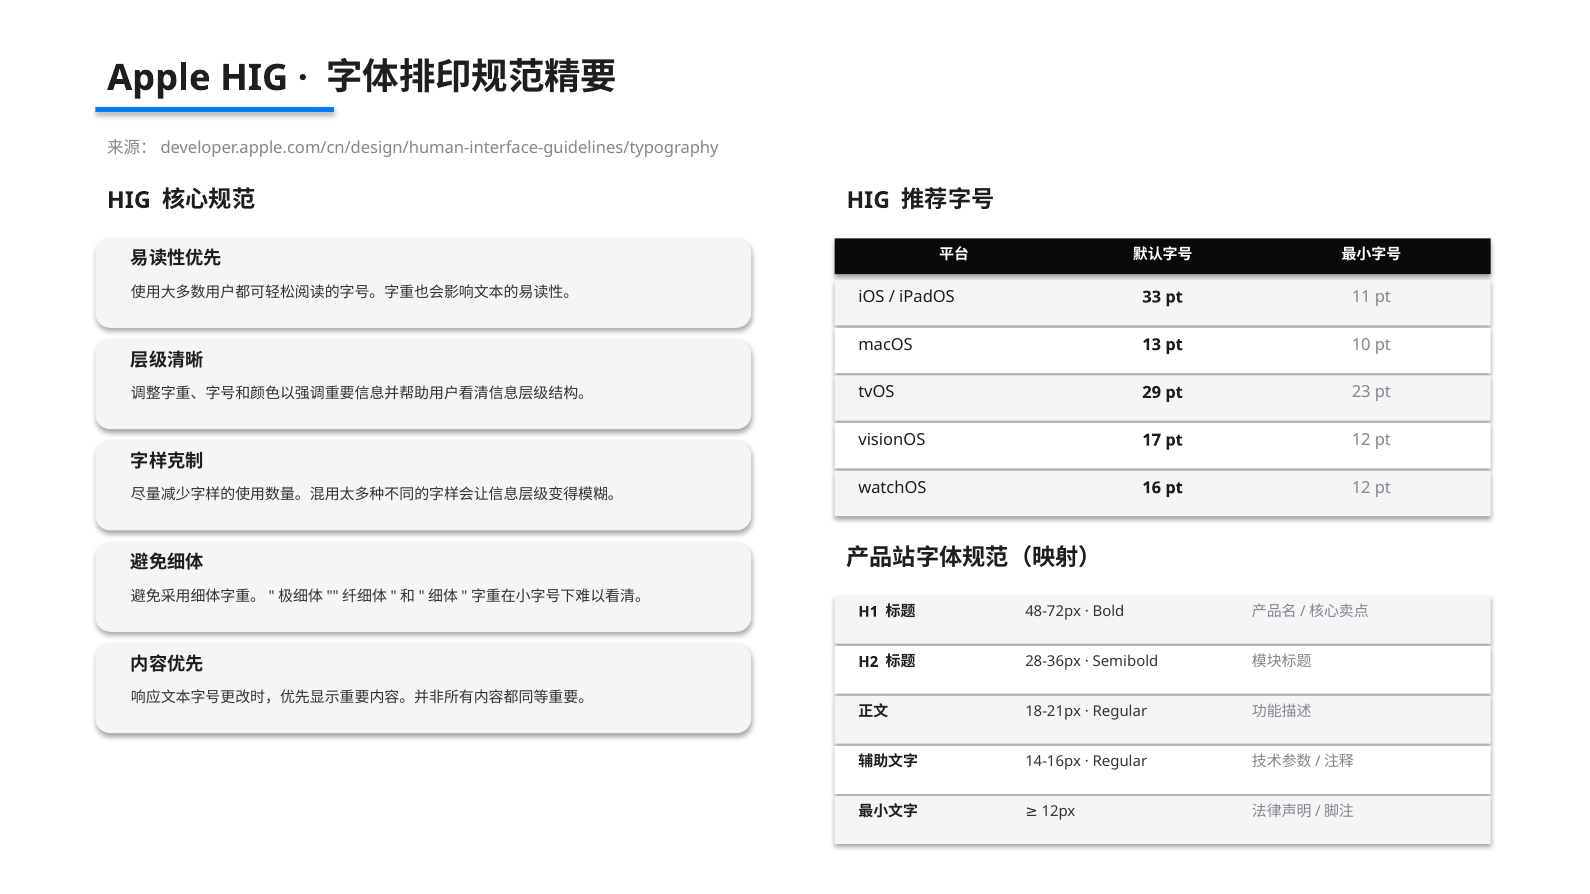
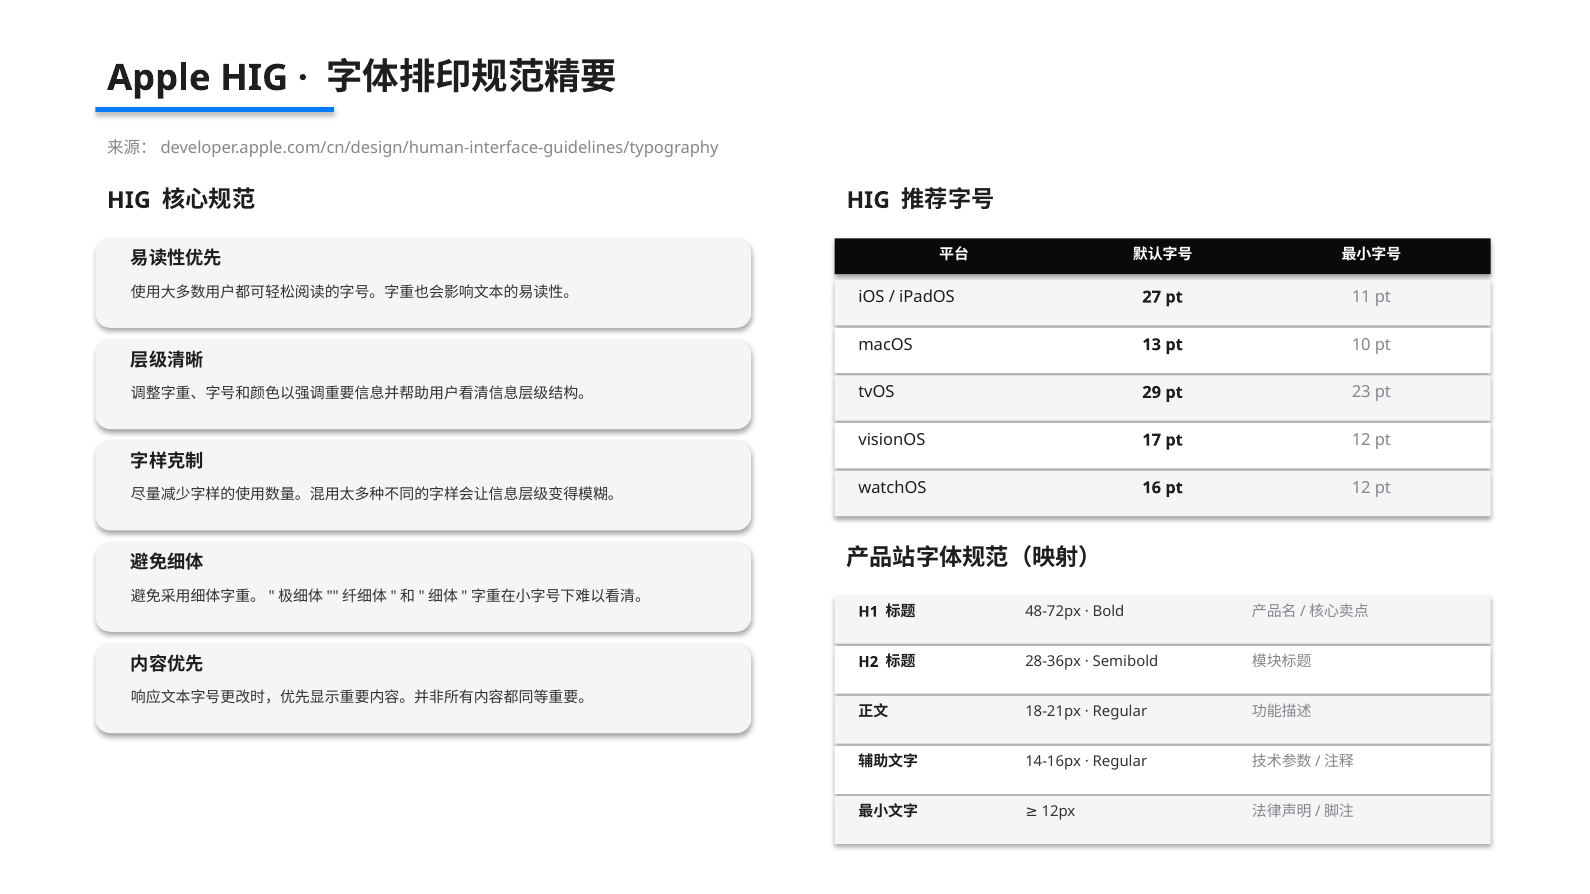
33: 33 -> 27 (1152, 297)
